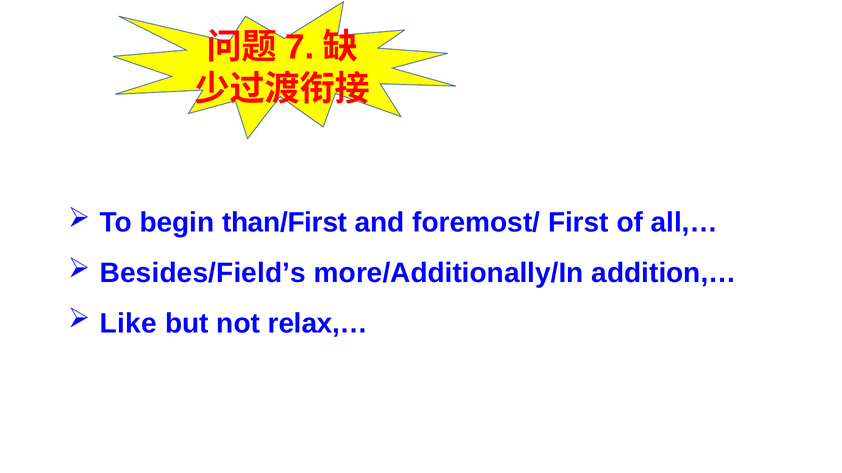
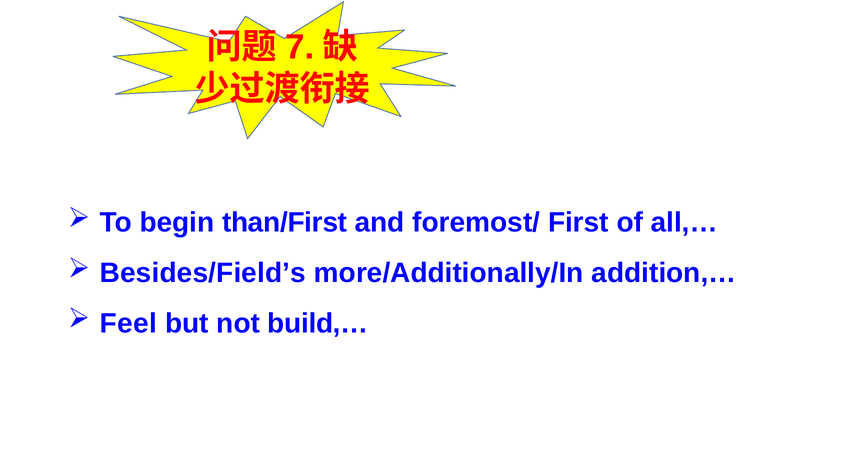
Like: Like -> Feel (128, 324)
relax,…: relax,… -> build,… (318, 324)
